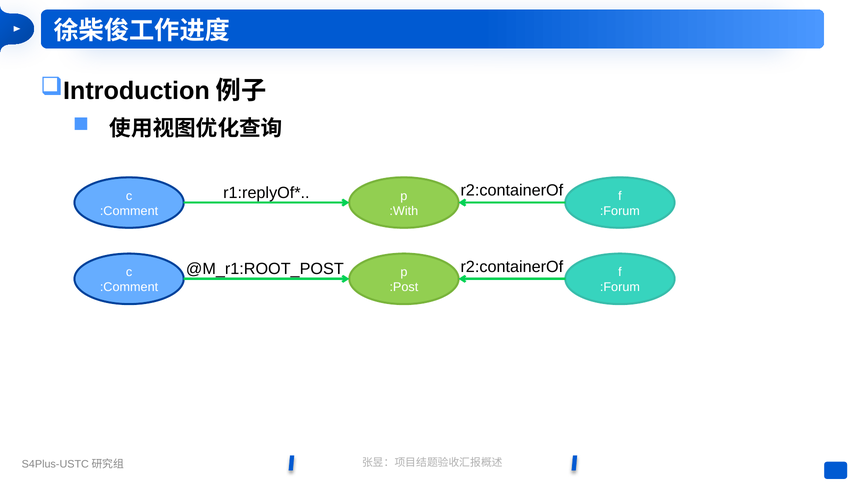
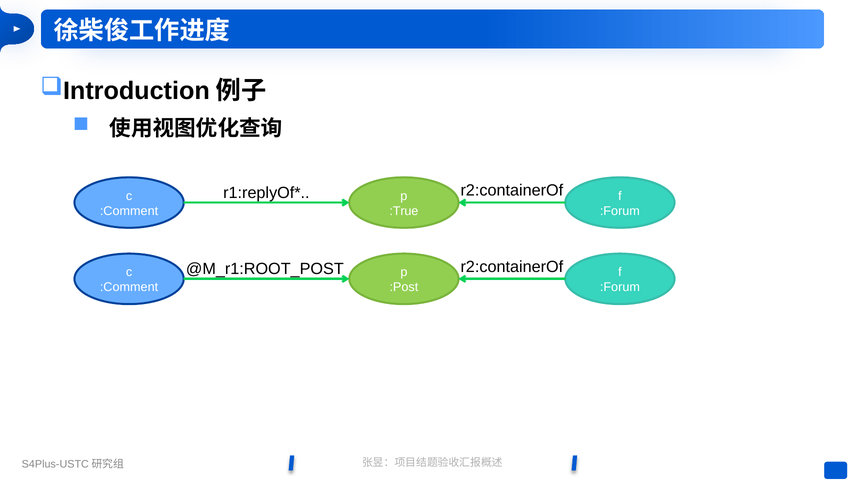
:With: :With -> :True (404, 211)
